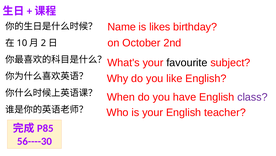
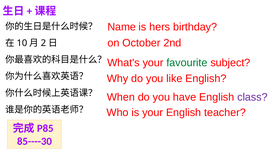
likes: likes -> hers (160, 27)
favourite colour: black -> green (187, 62)
56----30: 56----30 -> 85----30 (34, 141)
